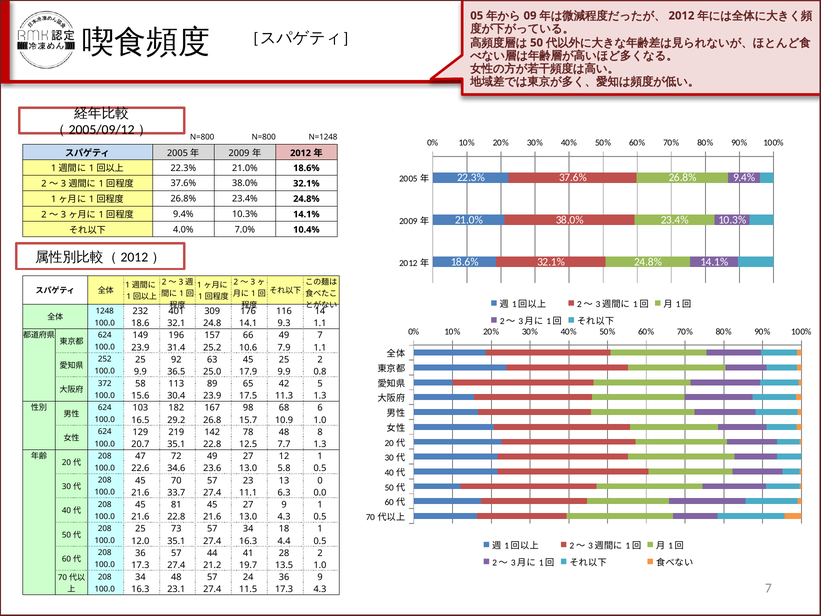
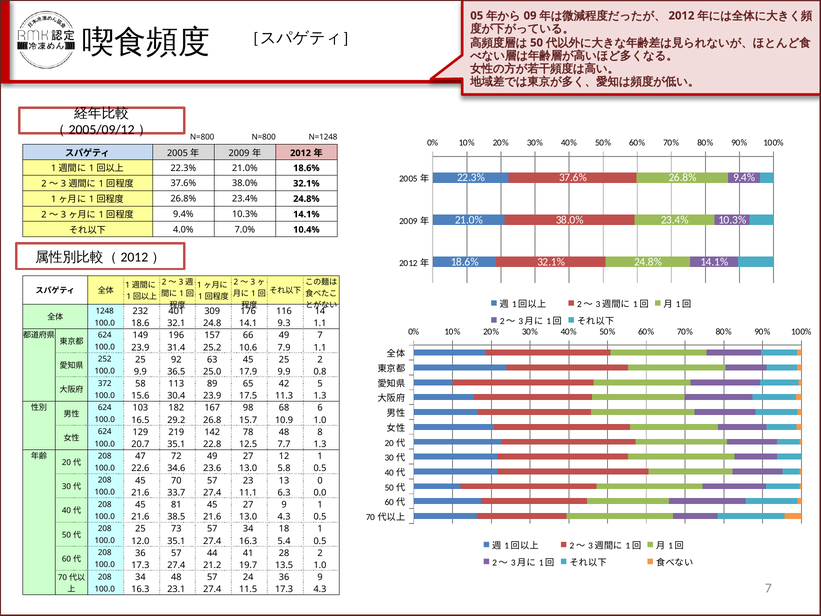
21.6 22.8: 22.8 -> 38.5 (176, 517)
4.4: 4.4 -> 5.4 (284, 541)
